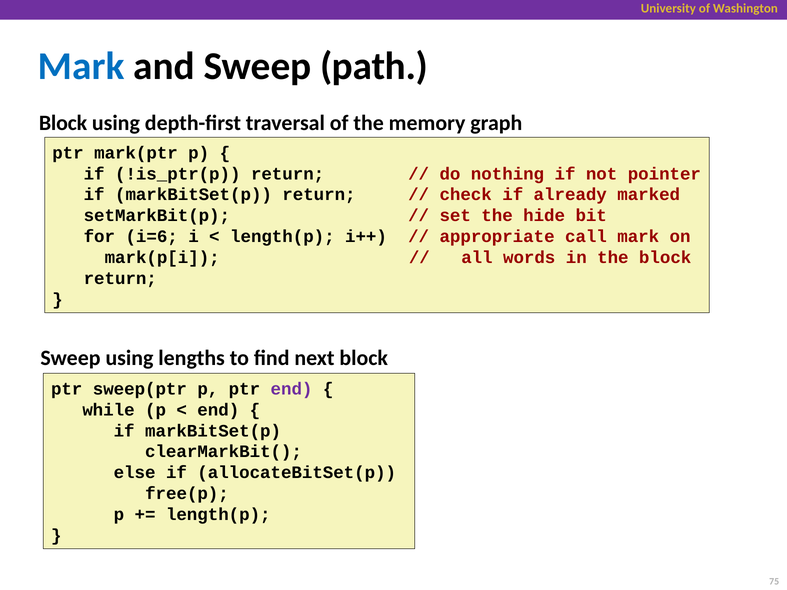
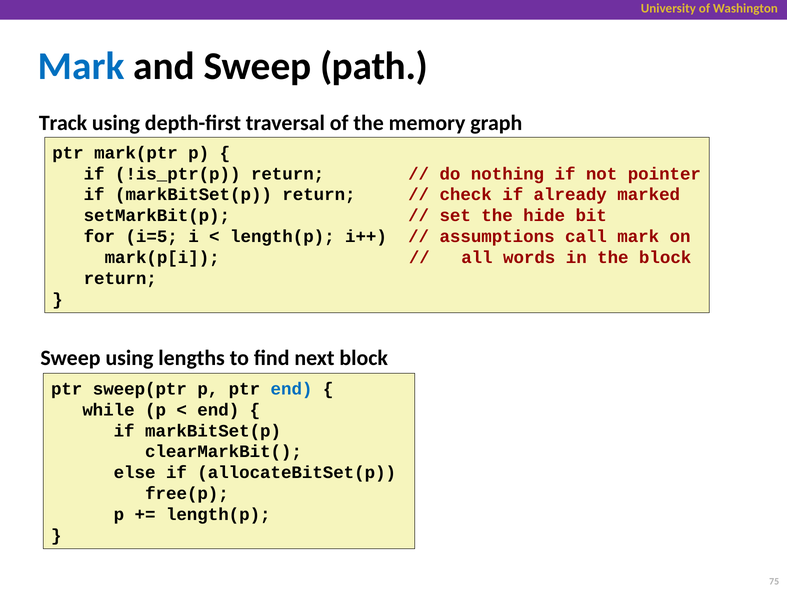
Block: Block -> Track (63, 123)
i=6: i=6 -> i=5 (152, 237)
appropriate: appropriate -> assumptions (497, 237)
end colour: purple -> blue (292, 389)
